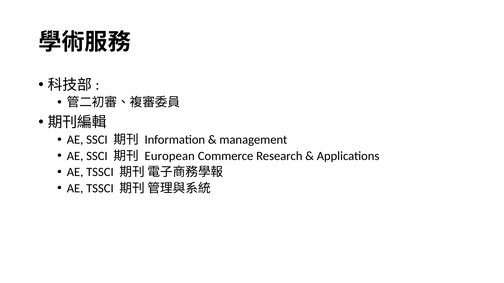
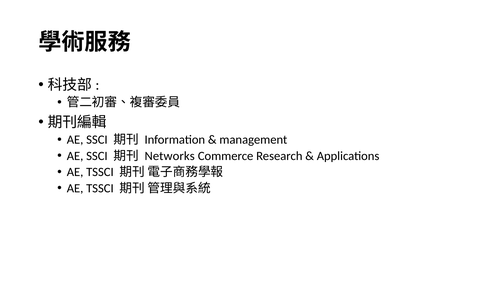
European: European -> Networks (170, 156)
